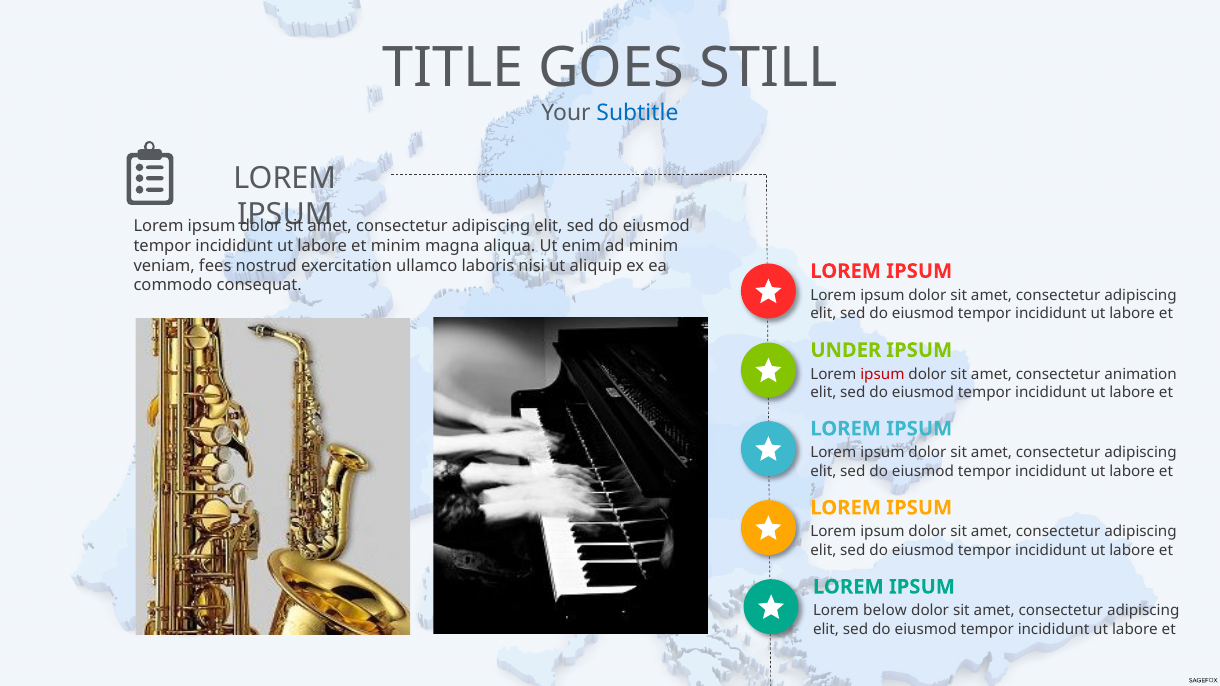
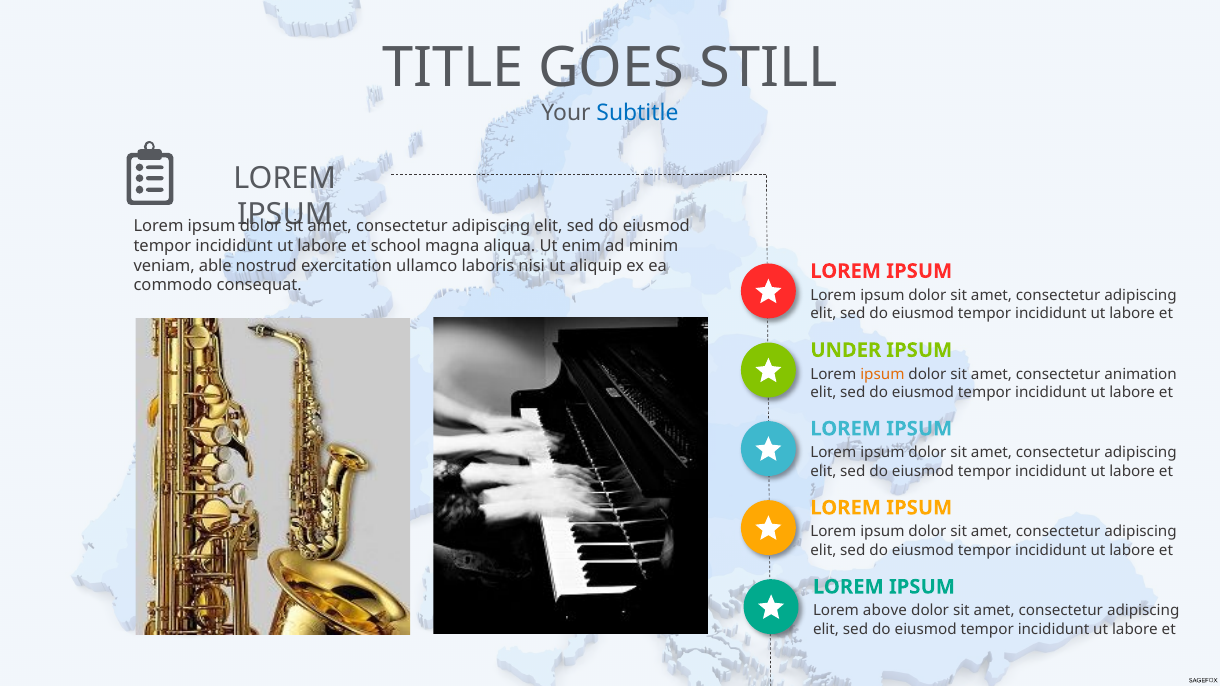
et minim: minim -> school (396, 246)
fees: fees -> able (215, 266)
ipsum colour: red -> orange (882, 374)
below: below -> above (885, 611)
